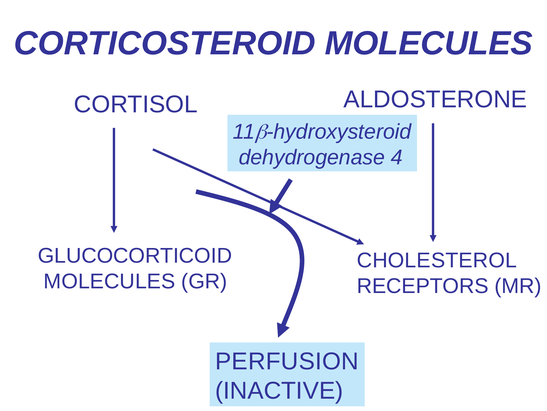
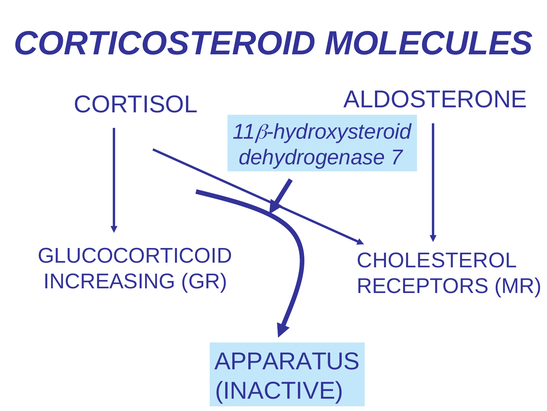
4: 4 -> 7 (397, 157)
MOLECULES: MOLECULES -> INCREASING (110, 281)
PERFUSION: PERFUSION -> APPARATUS (287, 361)
